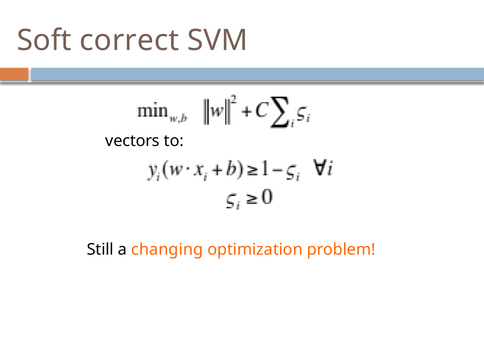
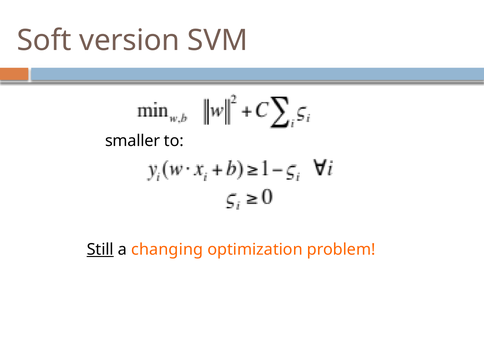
correct: correct -> version (130, 40)
vectors: vectors -> smaller (133, 141)
Still underline: none -> present (100, 249)
